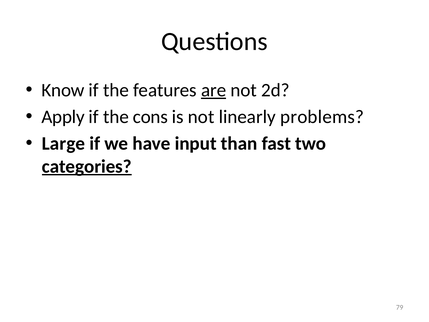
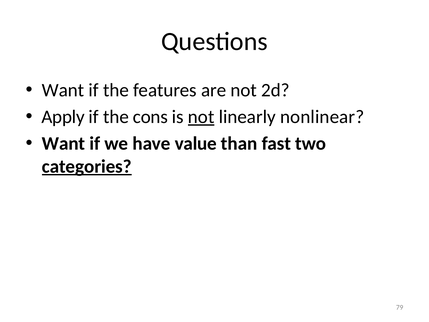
Know: Know -> Want (63, 90)
are underline: present -> none (214, 90)
not underline: none -> present (201, 117)
problems: problems -> nonlinear (322, 117)
Large: Large -> Want (64, 143)
input: input -> value (196, 143)
